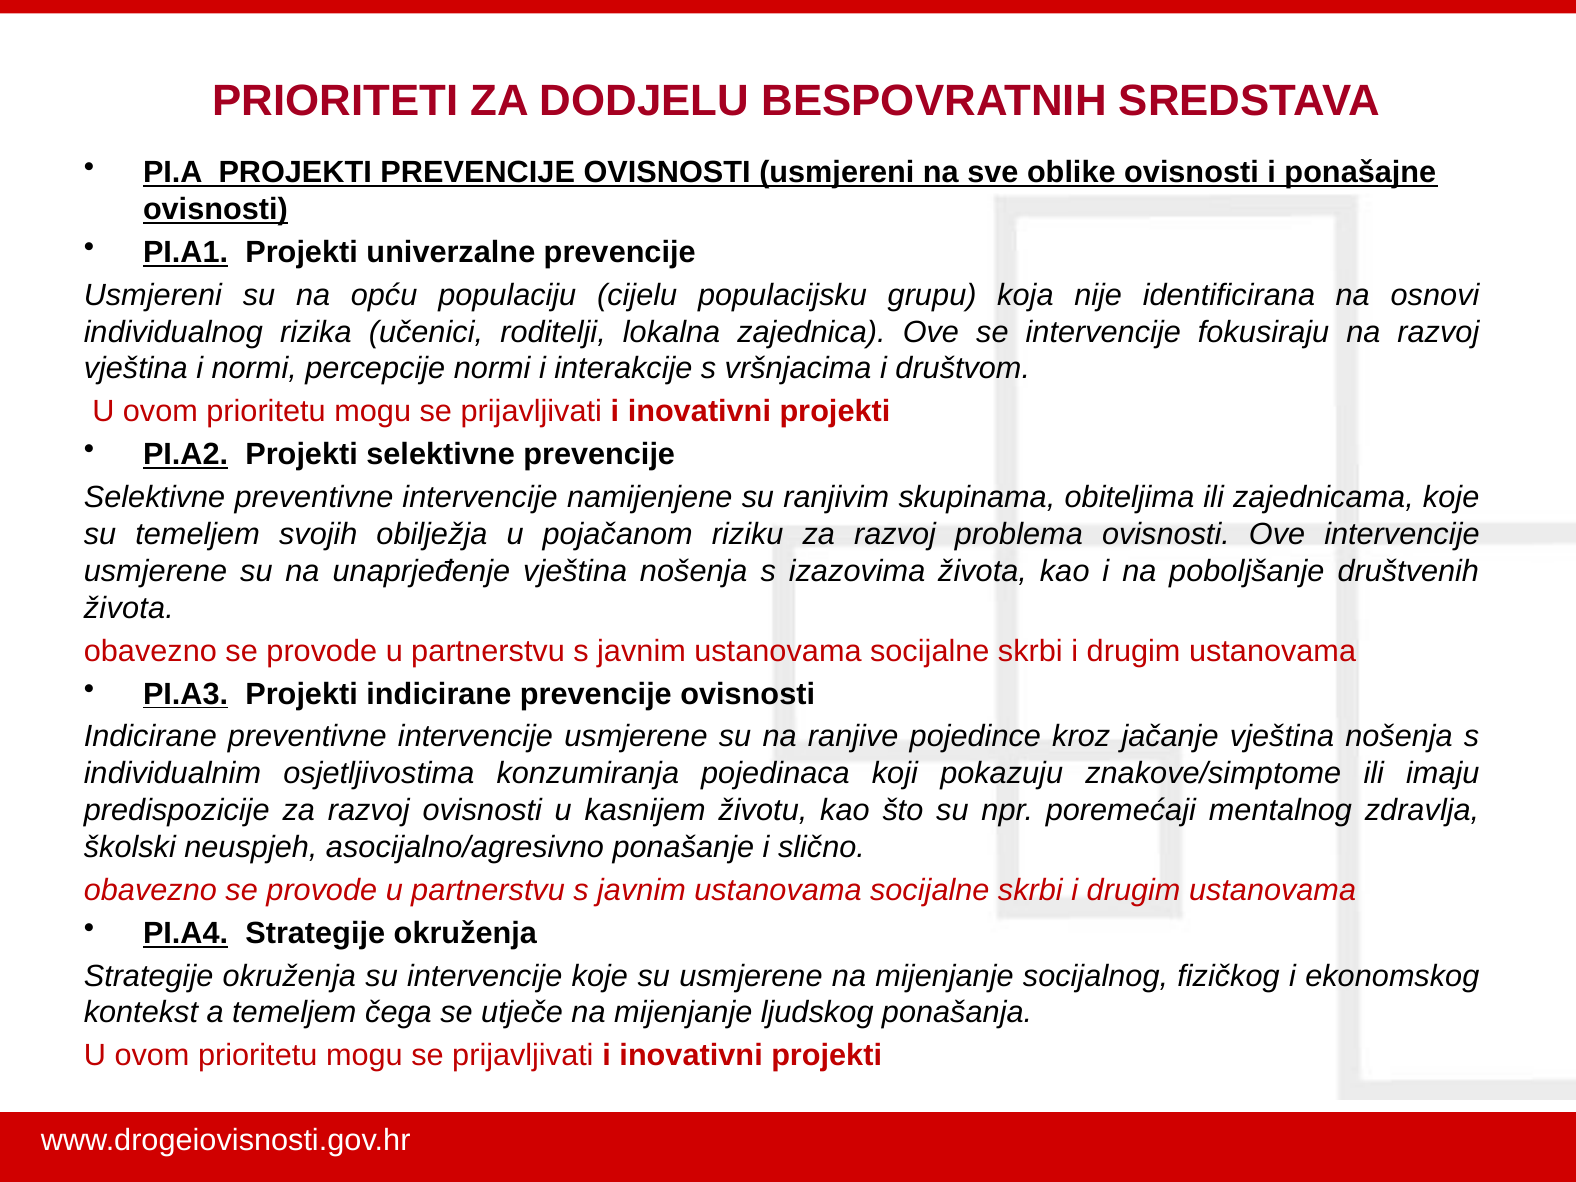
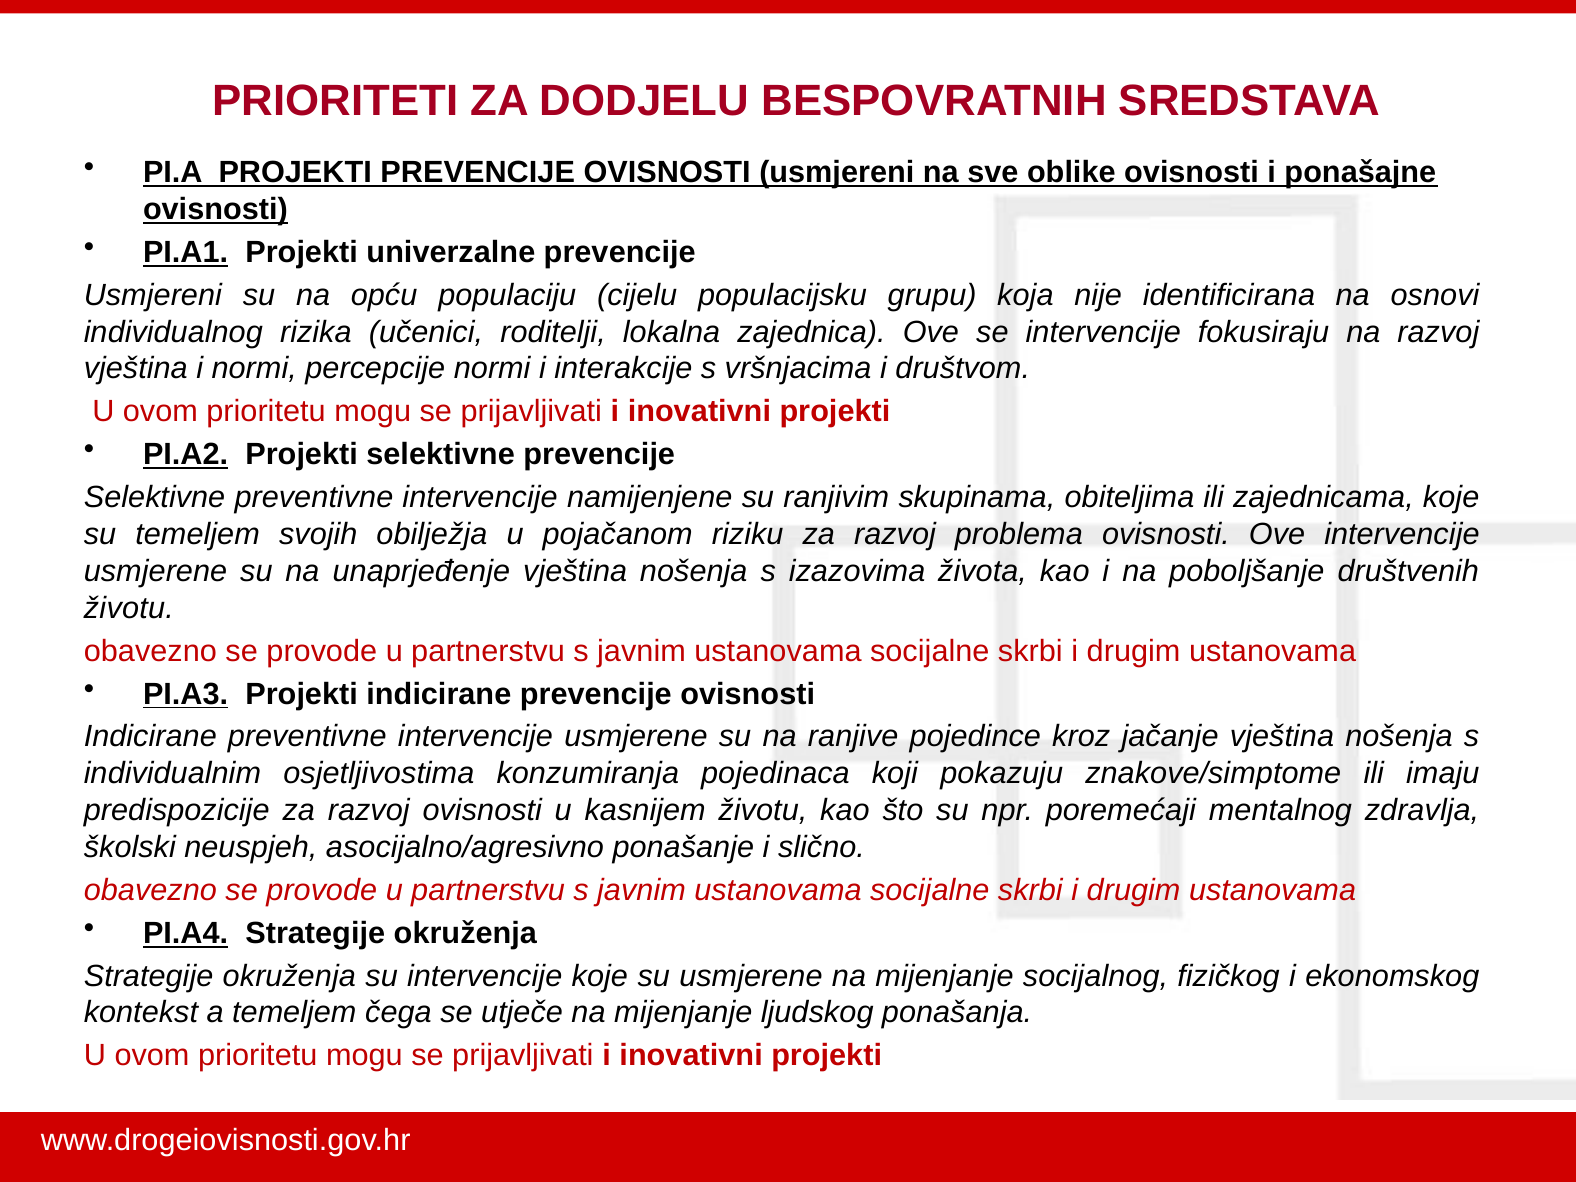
života: života -> životu (129, 608)
